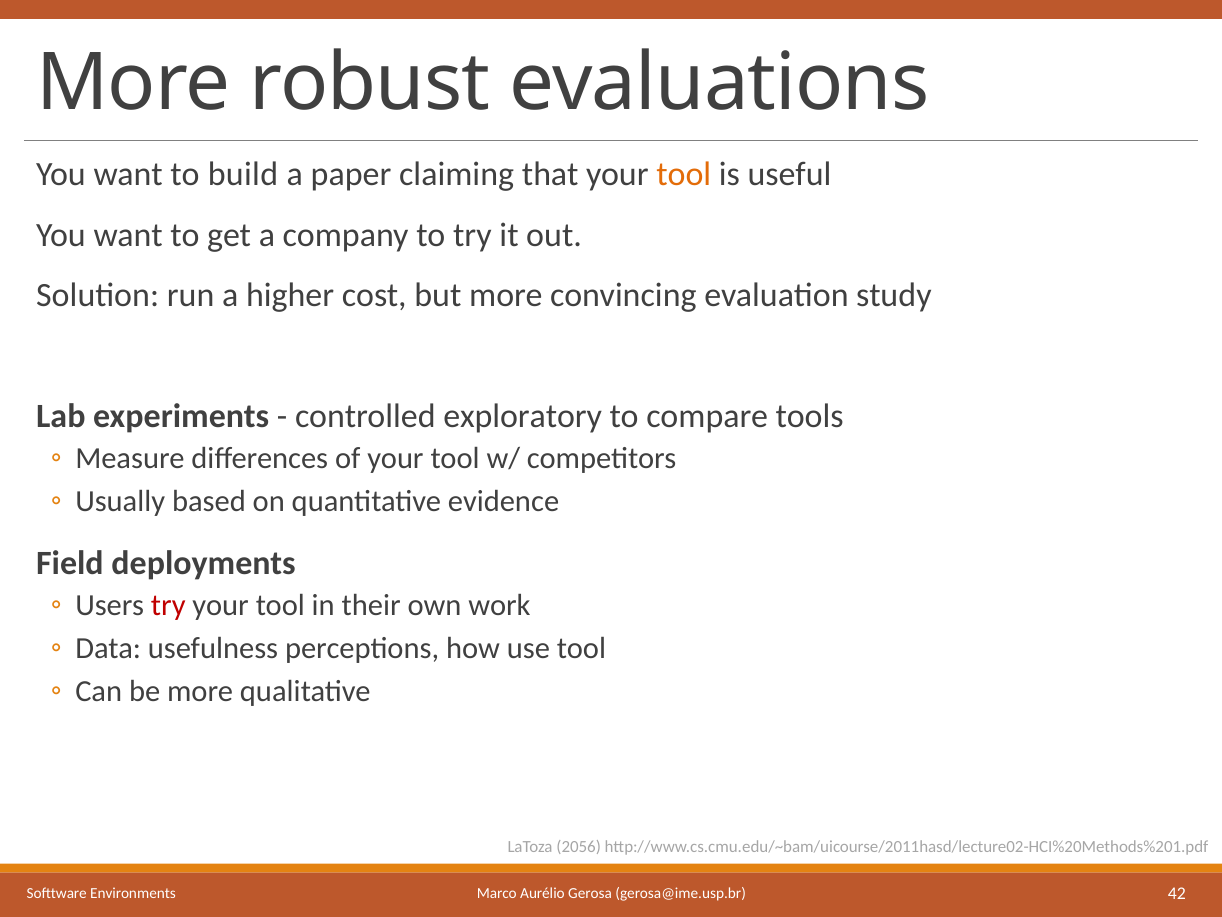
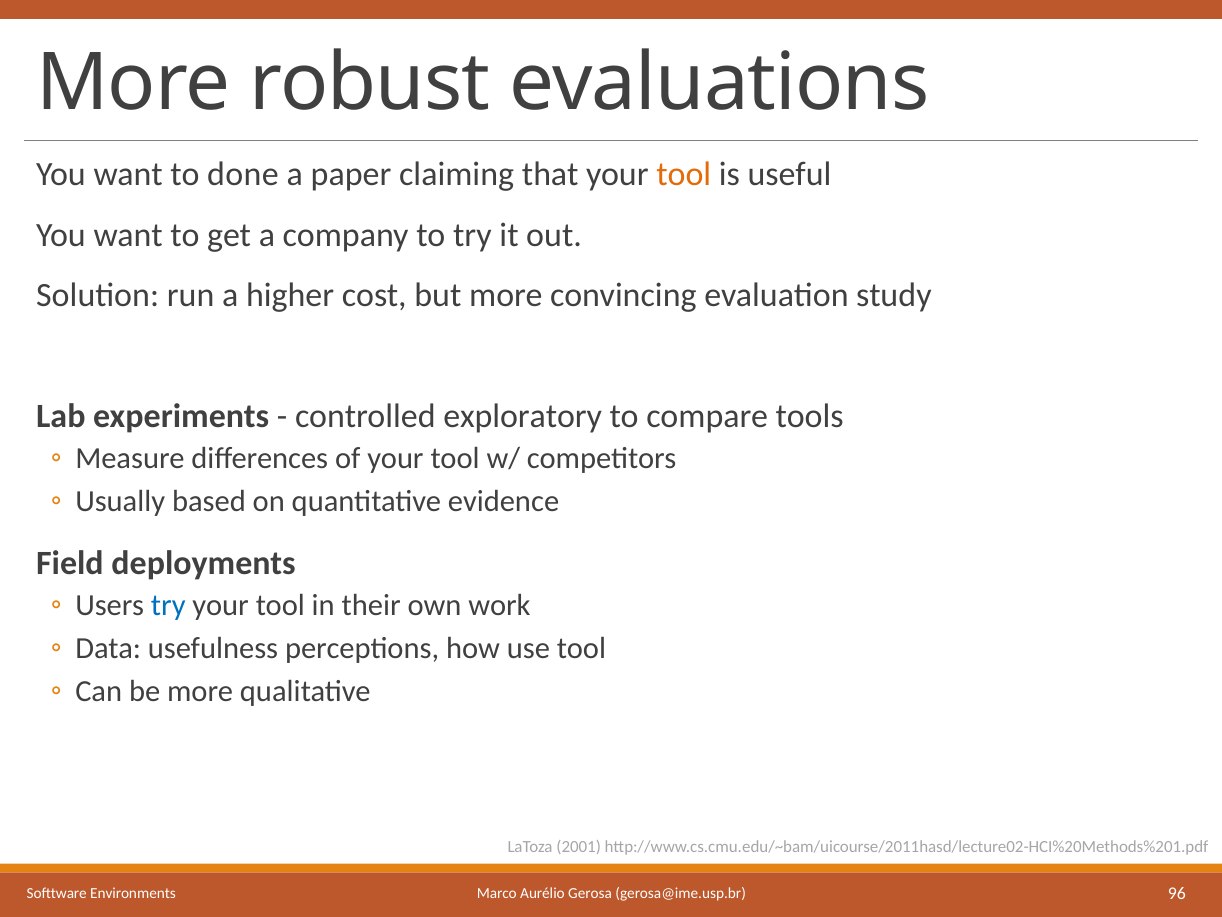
build: build -> done (243, 175)
try colour: red -> blue (168, 605)
2056: 2056 -> 2001 (579, 847)
42: 42 -> 96 (1177, 893)
